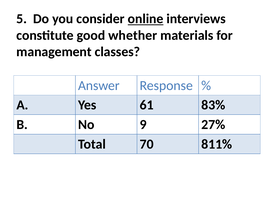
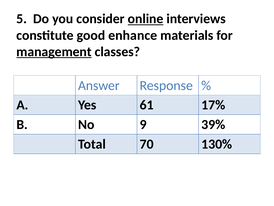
whether: whether -> enhance (133, 35)
management underline: none -> present (54, 52)
83%: 83% -> 17% (213, 105)
27%: 27% -> 39% (213, 124)
811%: 811% -> 130% (217, 144)
